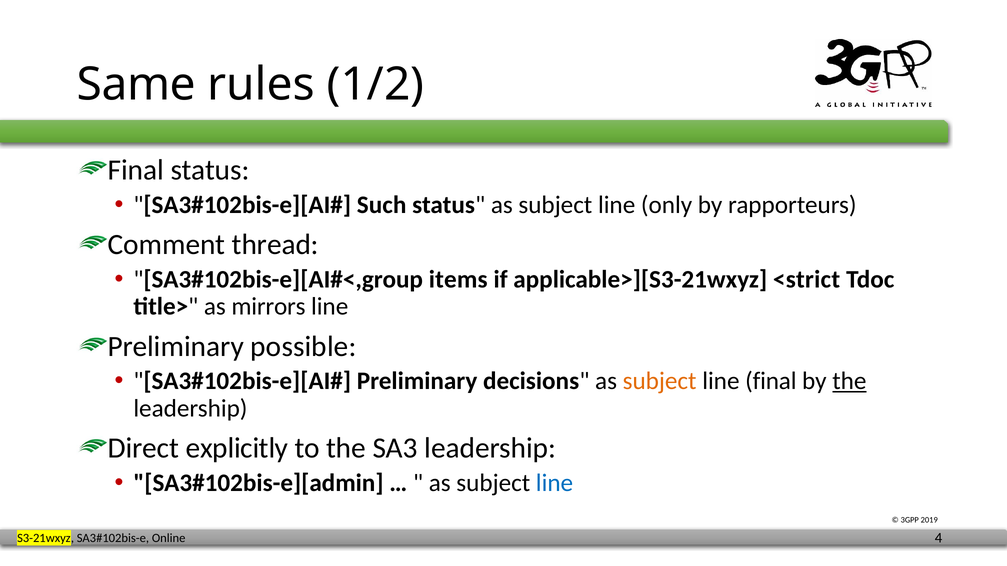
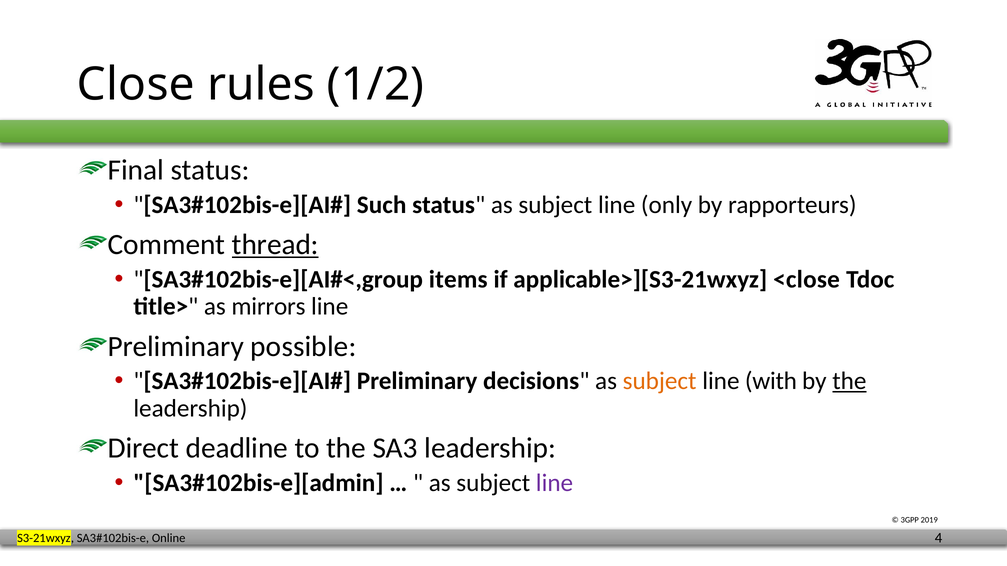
Same: Same -> Close (136, 85)
thread underline: none -> present (275, 245)
<strict: <strict -> <close (807, 280)
line final: final -> with (771, 381)
explicitly: explicitly -> deadline (237, 449)
line colour: blue -> purple (554, 483)
